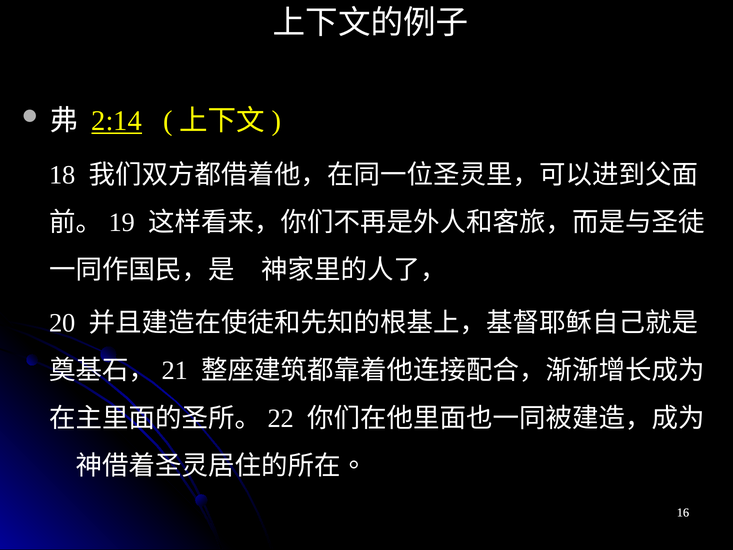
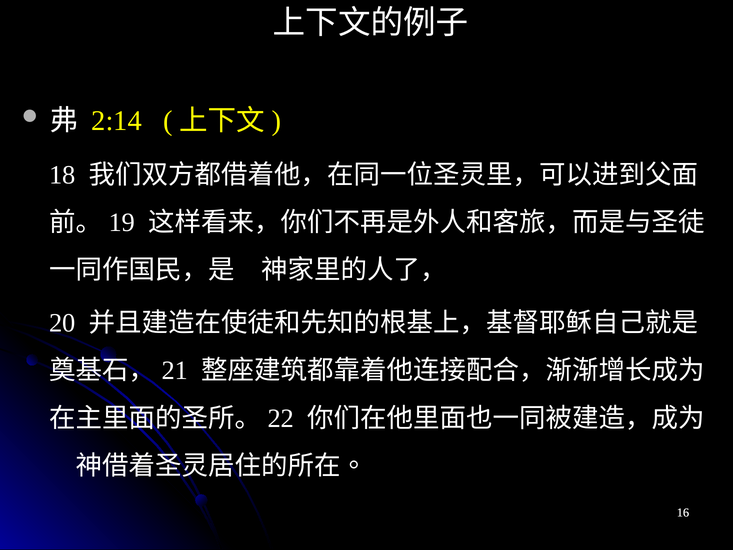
2:14 underline: present -> none (117, 121)
